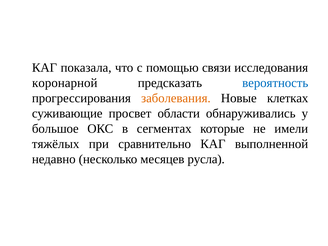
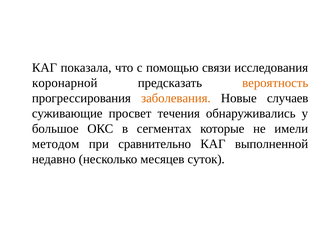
вероятность colour: blue -> orange (275, 83)
клетках: клетках -> случаев (288, 98)
области: области -> течения (179, 113)
тяжёлых: тяжёлых -> методом (56, 144)
русла: русла -> суток (206, 159)
